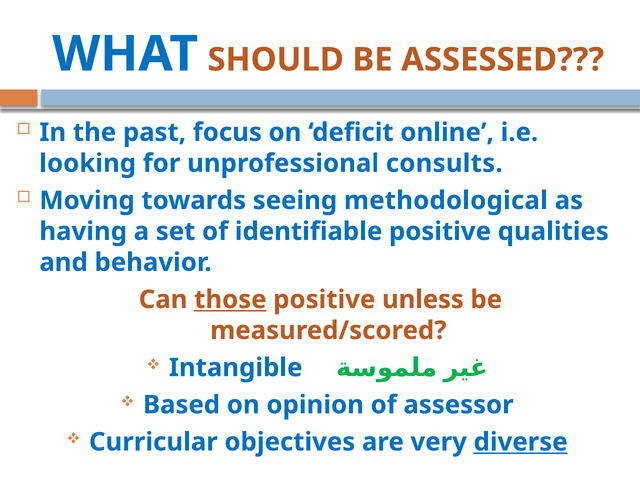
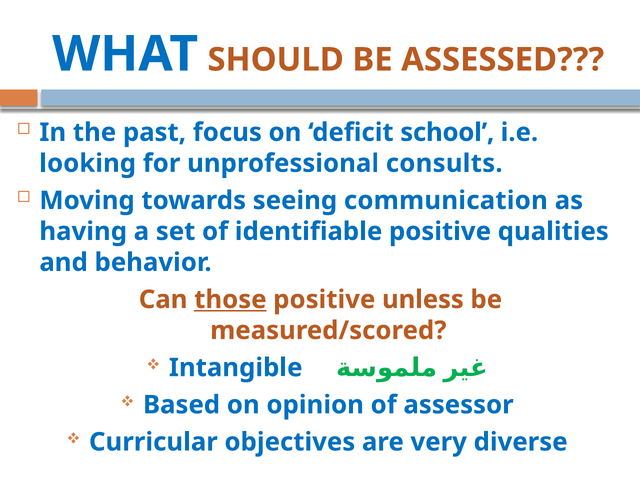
online: online -> school (447, 132)
methodological: methodological -> communication (446, 201)
diverse underline: present -> none (521, 442)
